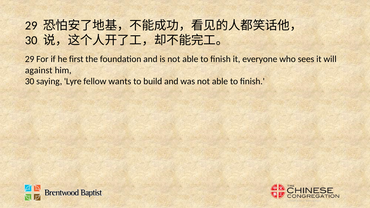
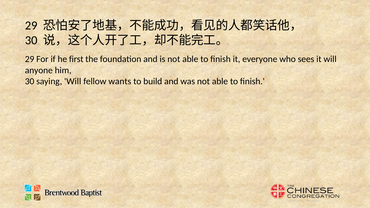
against: against -> anyone (39, 70)
saying Lyre: Lyre -> Will (73, 81)
